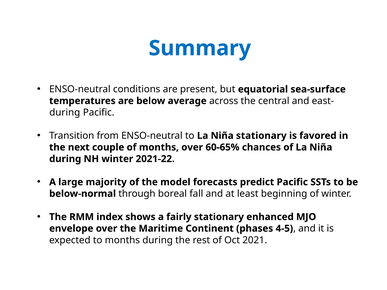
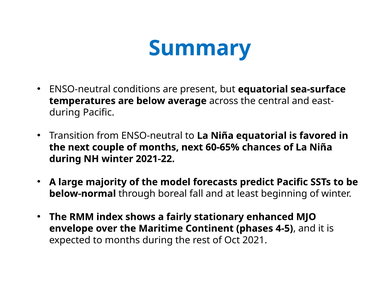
Niña stationary: stationary -> equatorial (261, 136)
months over: over -> next (192, 147)
